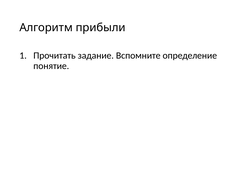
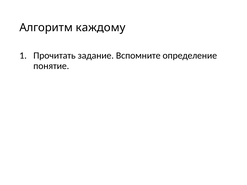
прибыли: прибыли -> каждому (101, 28)
